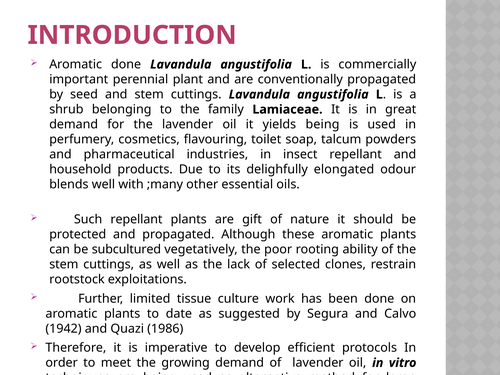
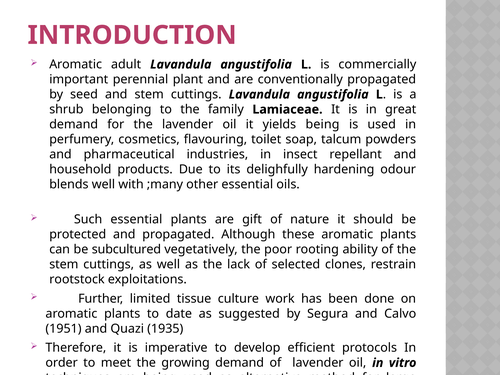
Aromatic done: done -> adult (126, 64)
elongated: elongated -> hardening (344, 169)
Such repellant: repellant -> essential (136, 219)
1942: 1942 -> 1951 (64, 329)
1986: 1986 -> 1935 (165, 329)
